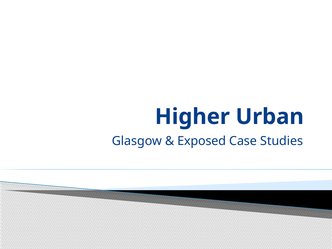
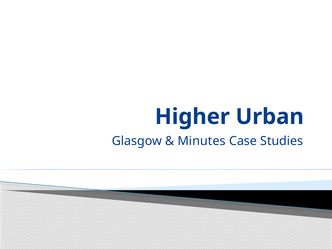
Exposed: Exposed -> Minutes (202, 141)
